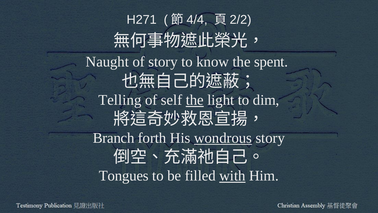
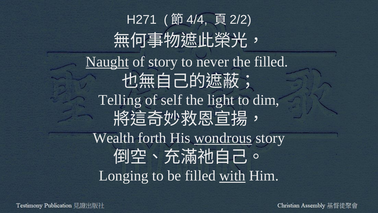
Naught underline: none -> present (107, 62)
know: know -> never (213, 62)
the spent: spent -> filled (271, 62)
the underline: present -> none (195, 100)
Branch: Branch -> Wealth (114, 138)
Tongues: Tongues -> Longing (124, 176)
